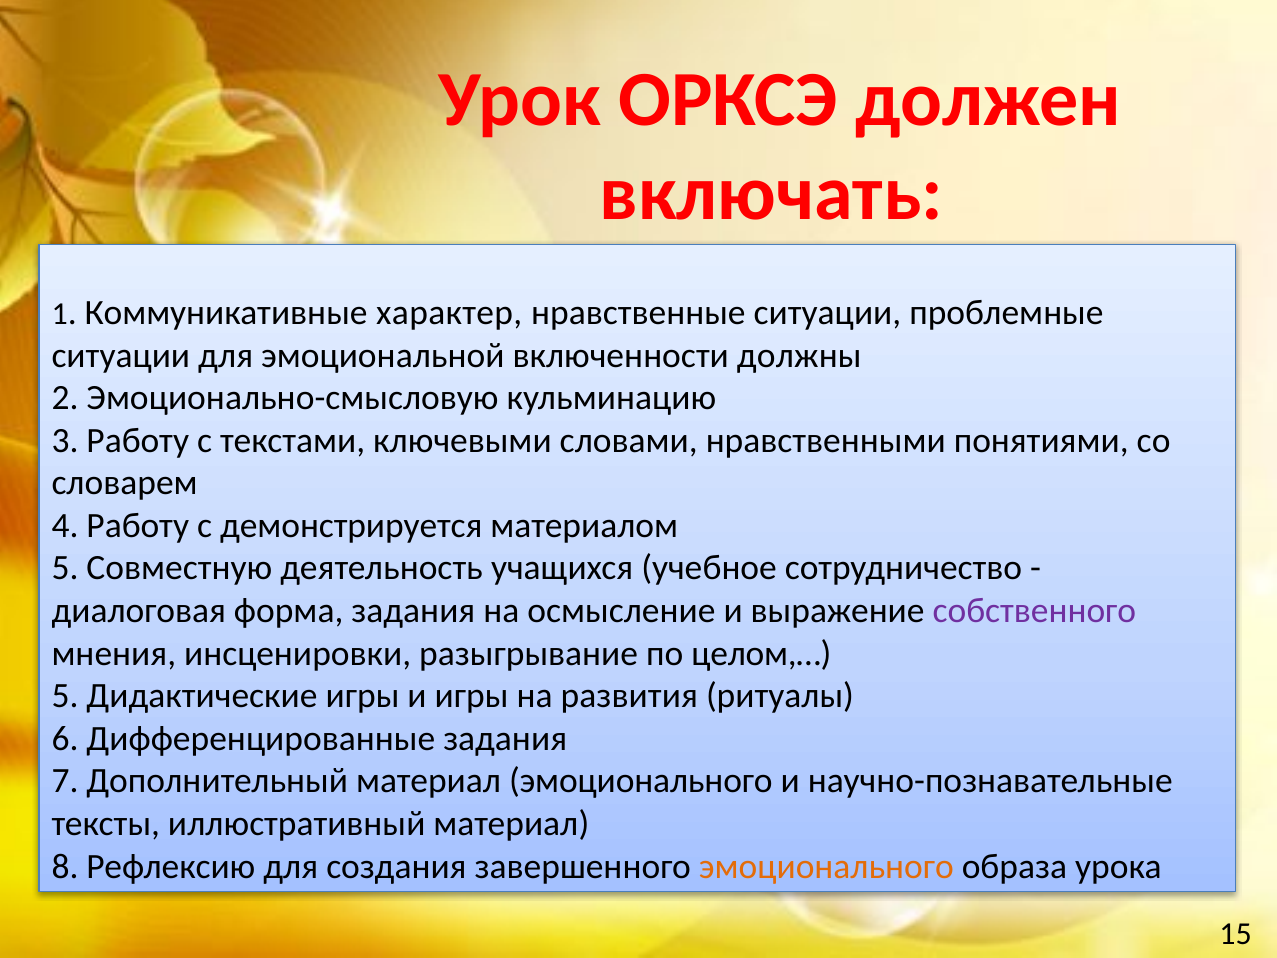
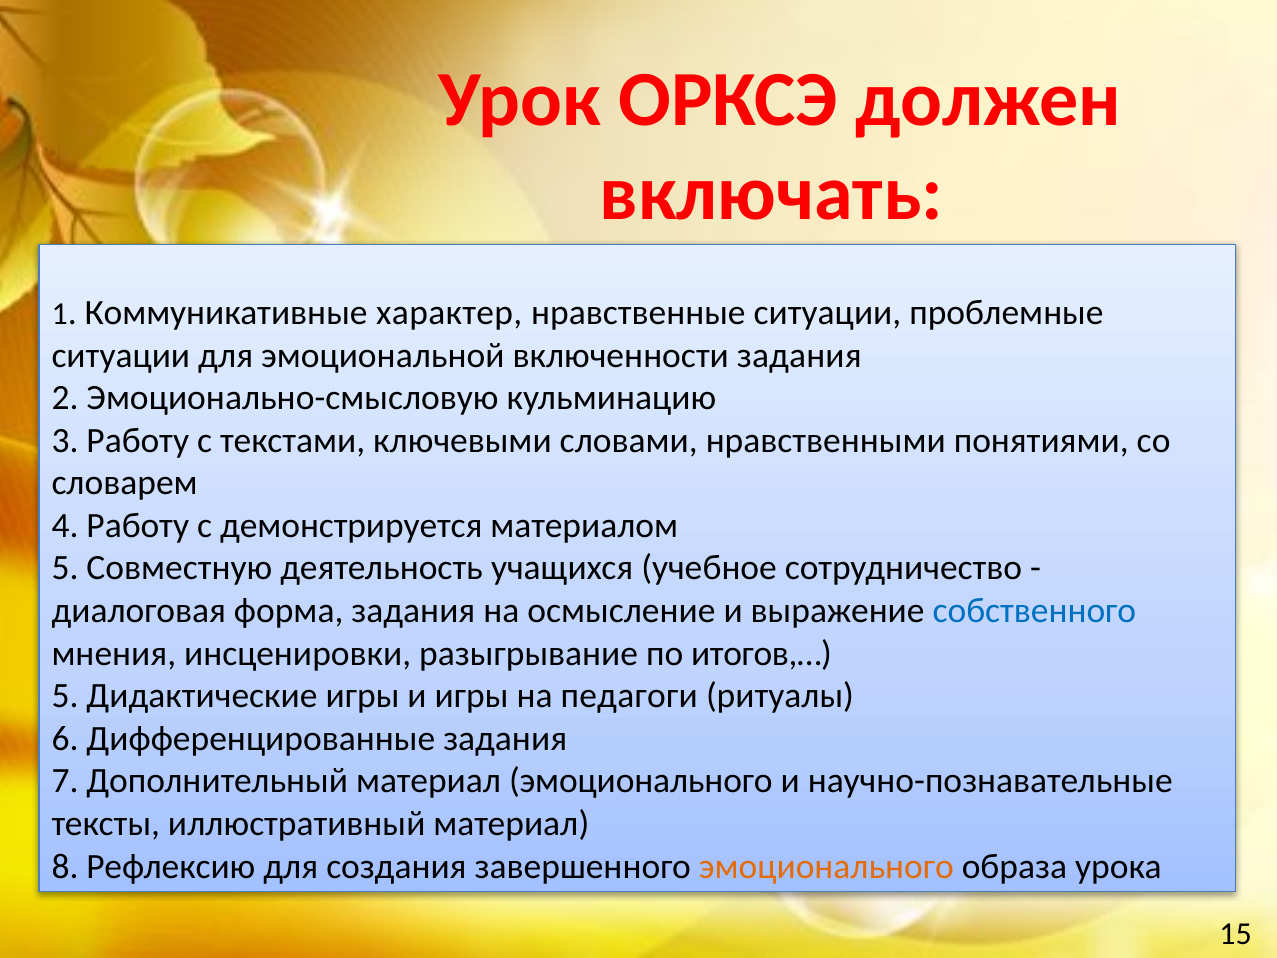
включенности должны: должны -> задания (799, 355)
собственного colour: purple -> blue (1034, 611)
целом,…: целом,… -> итогов,… (761, 653)
развития: развития -> педагоги (629, 696)
